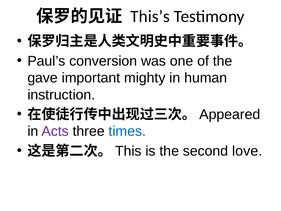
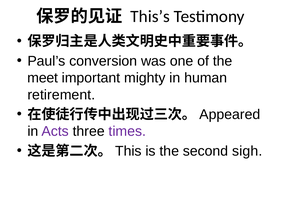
gave: gave -> meet (43, 78)
instruction: instruction -> retirement (61, 95)
times colour: blue -> purple (127, 131)
love: love -> sigh (247, 151)
